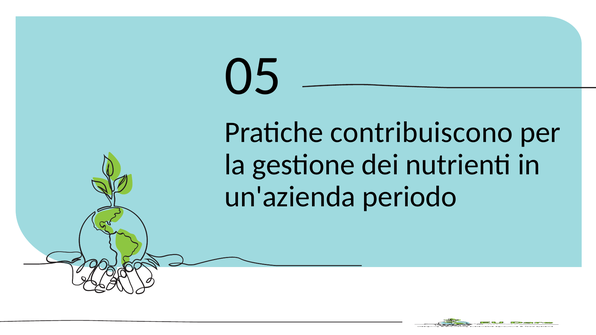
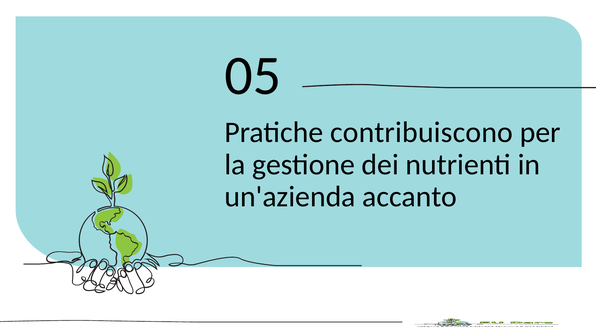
periodo: periodo -> accanto (410, 197)
